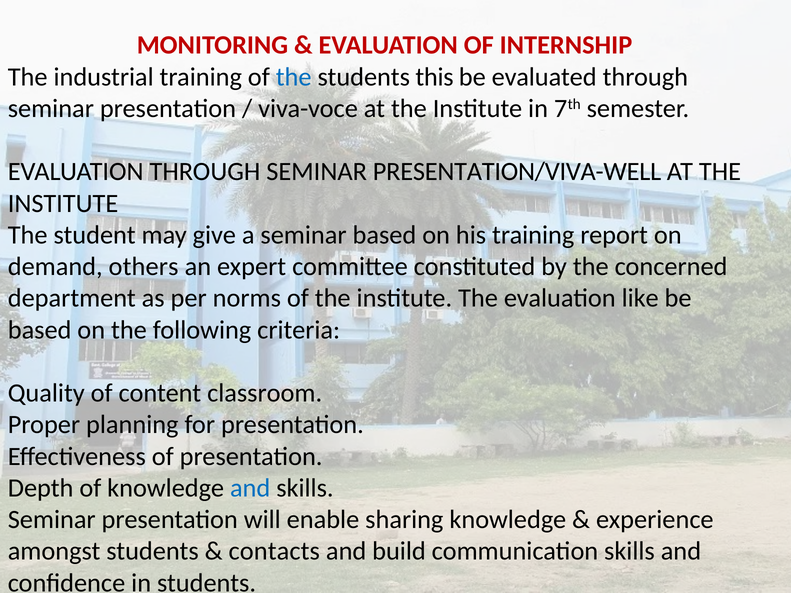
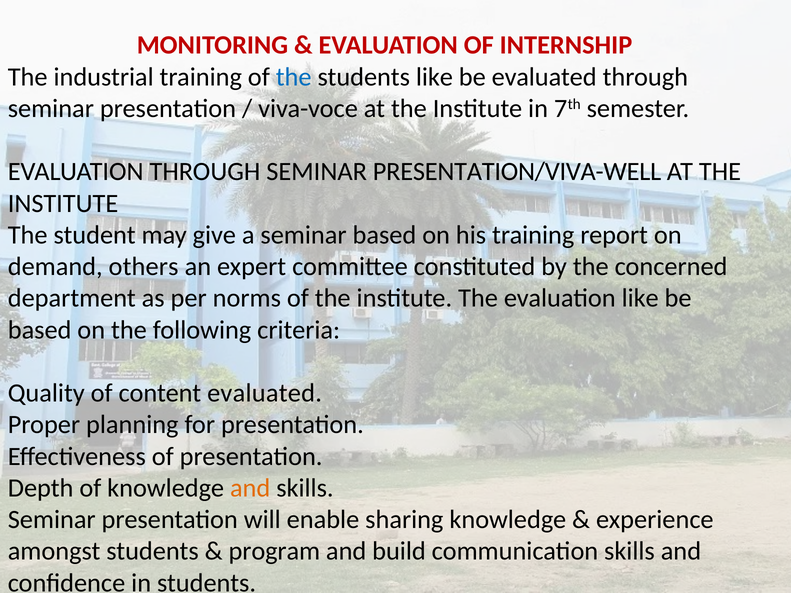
students this: this -> like (434, 77)
content classroom: classroom -> evaluated (265, 393)
and colour: blue -> orange (250, 488)
contacts: contacts -> program (274, 552)
